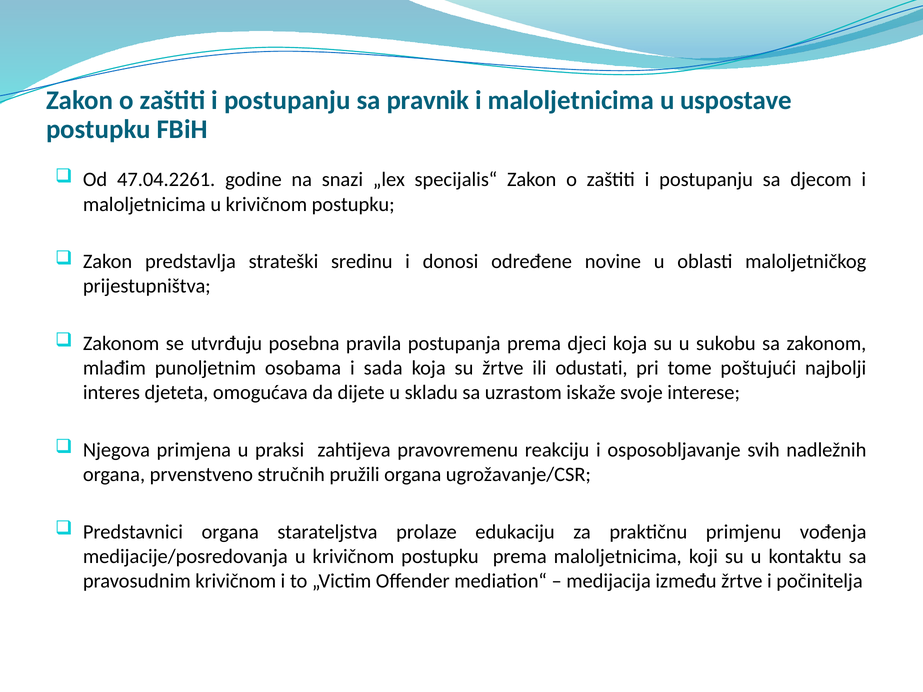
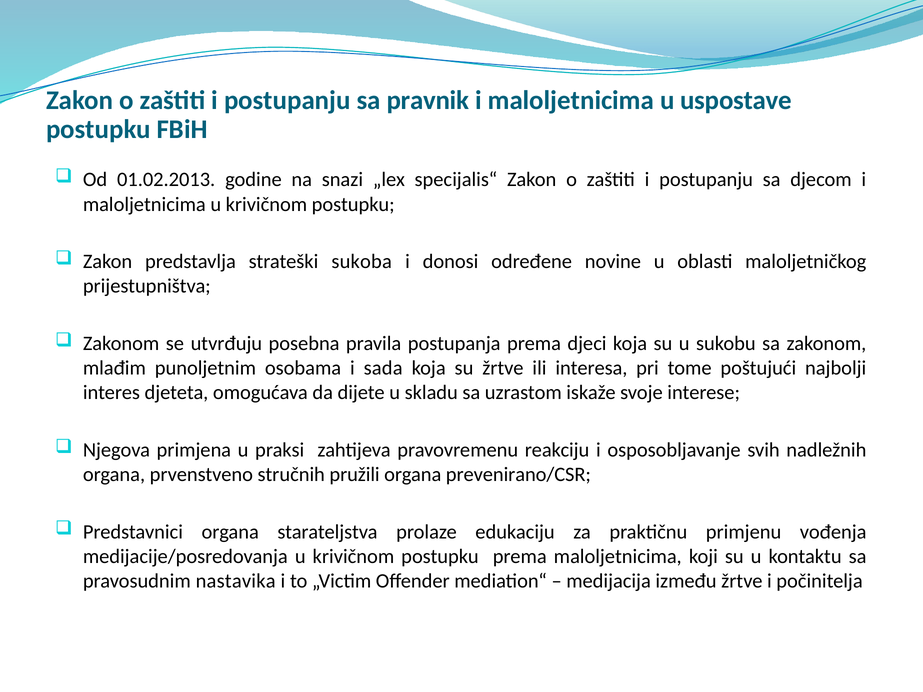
47.04.2261: 47.04.2261 -> 01.02.2013 (166, 180)
sredinu: sredinu -> sukoba (362, 262)
odustati: odustati -> interesa (591, 368)
ugrožavanje/CSR: ugrožavanje/CSR -> prevenirano/CSR (518, 475)
pravosudnim krivičnom: krivičnom -> nastavika (236, 581)
